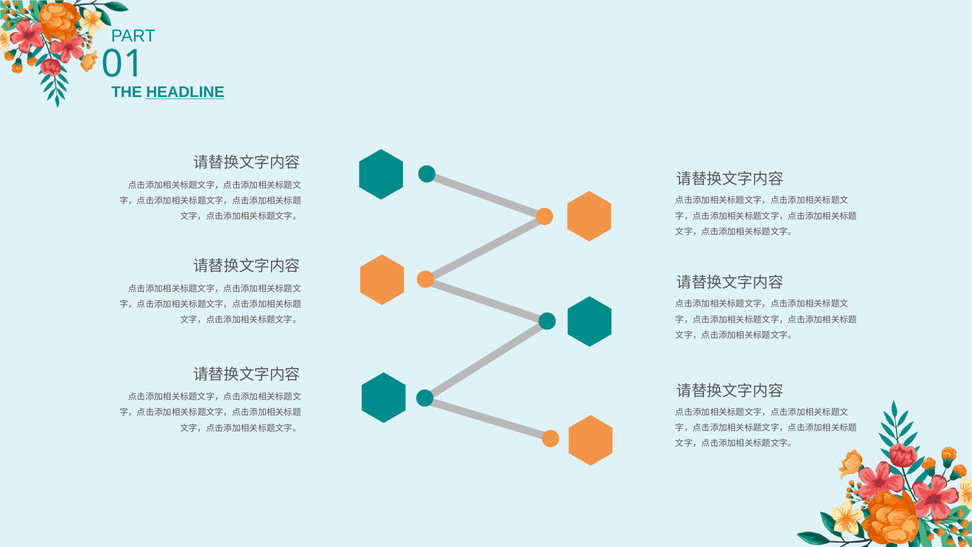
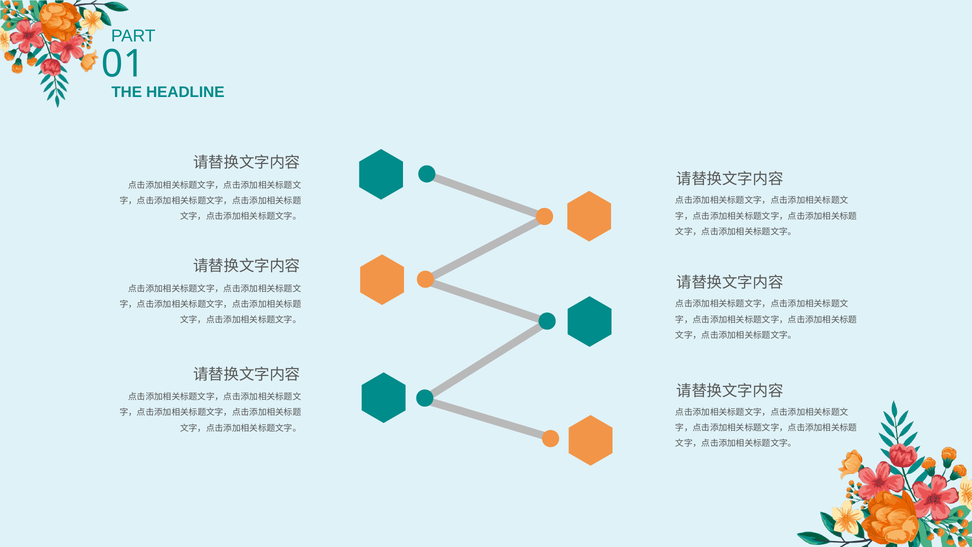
HEADLINE underline: present -> none (185, 92)
